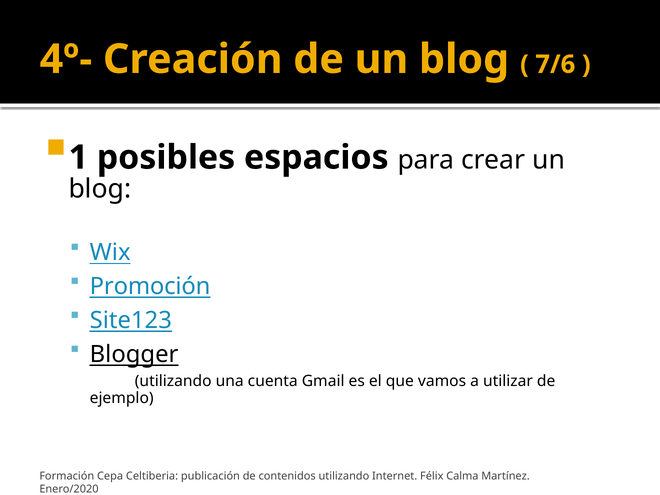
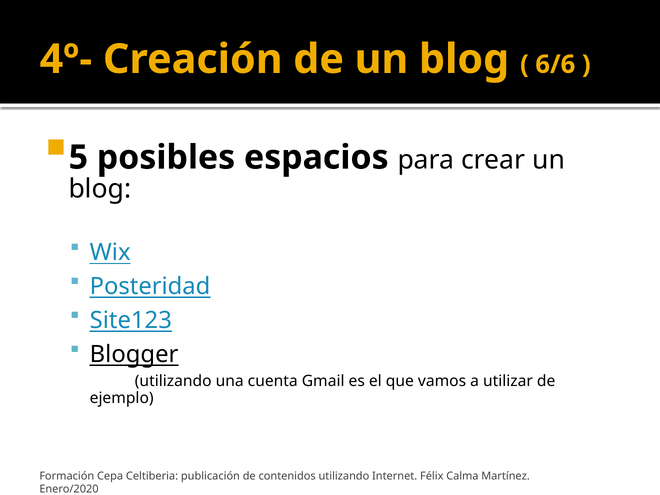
7/6: 7/6 -> 6/6 (555, 64)
1: 1 -> 5 (78, 157)
Promoción: Promoción -> Posteridad (150, 286)
